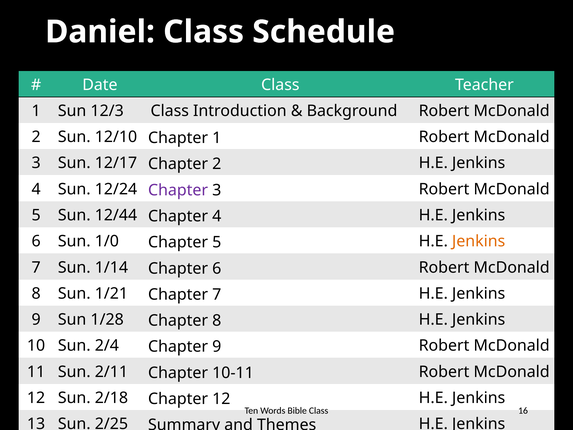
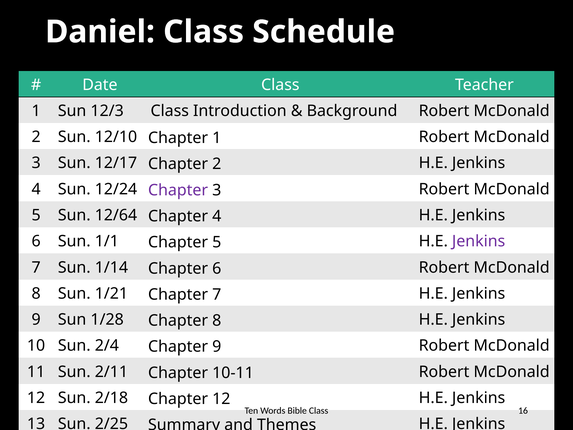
12/44: 12/44 -> 12/64 (116, 215)
1/0: 1/0 -> 1/1 (107, 241)
Jenkins colour: orange -> purple (479, 241)
